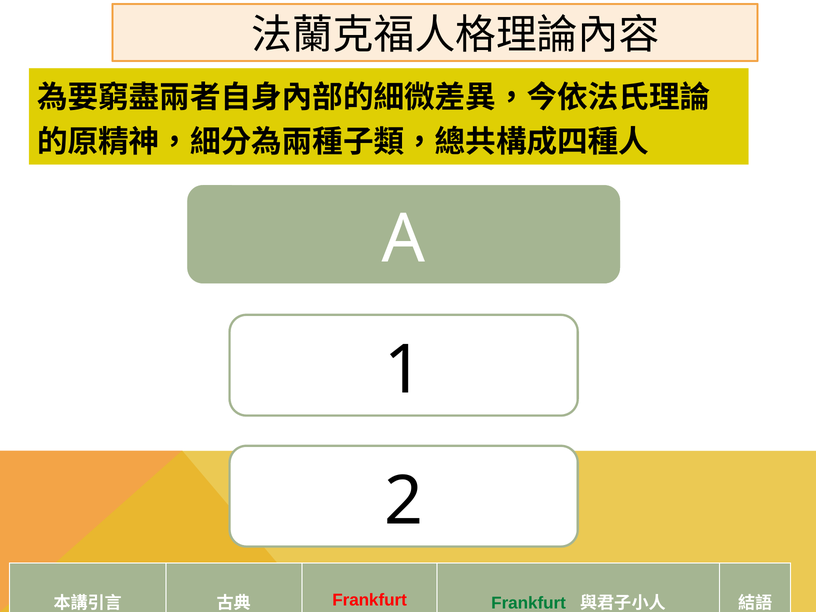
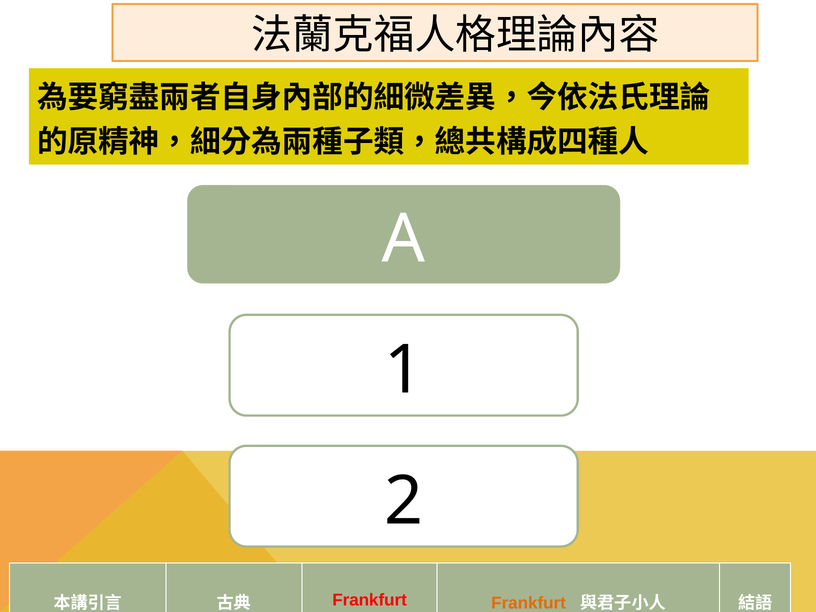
Frankfurt colour: green -> orange (529, 603)
